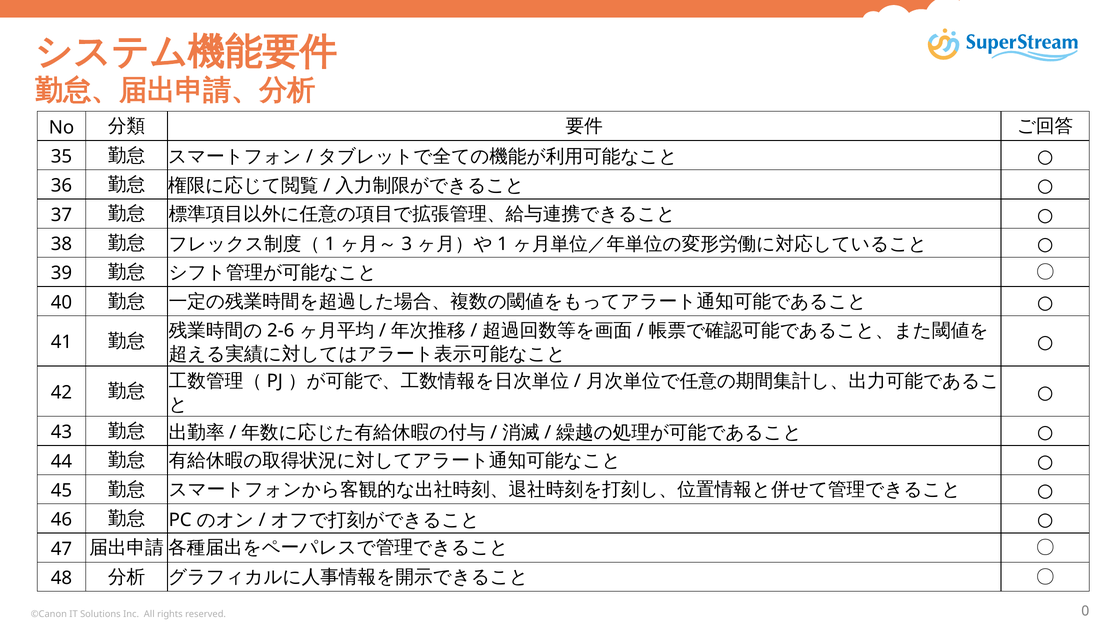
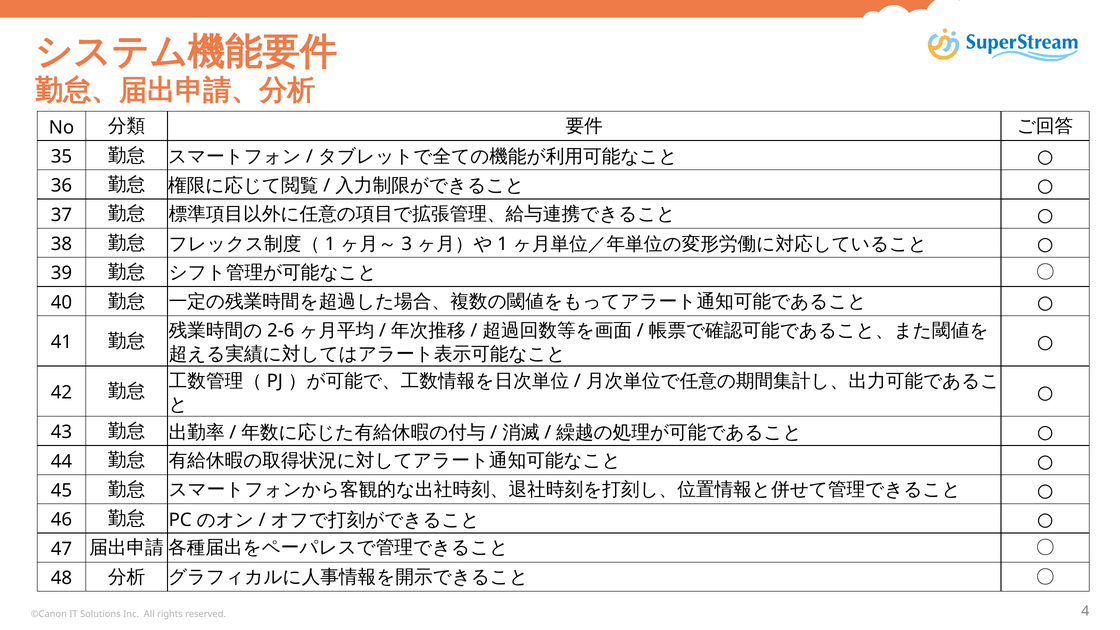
0: 0 -> 4 (1085, 611)
